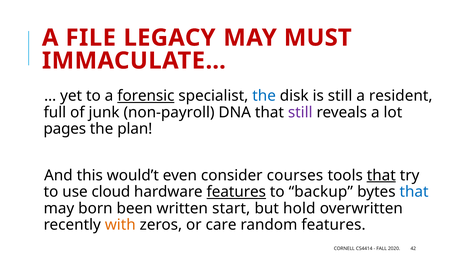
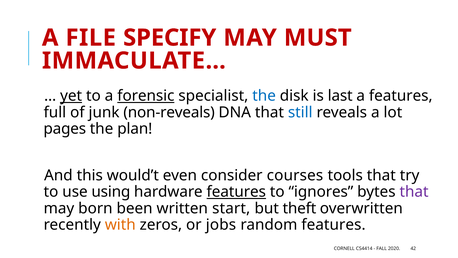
LEGACY: LEGACY -> SPECIFY (170, 38)
yet underline: none -> present (71, 96)
is still: still -> last (340, 96)
a resident: resident -> features (401, 96)
non-payroll: non-payroll -> non-reveals (169, 112)
still colour: purple -> blue (300, 112)
that underline: present -> none (381, 175)
cloud: cloud -> using (111, 192)
backup: backup -> ignores (321, 192)
that colour: blue -> purple (414, 192)
hold: hold -> theft (299, 208)
care: care -> jobs (221, 225)
